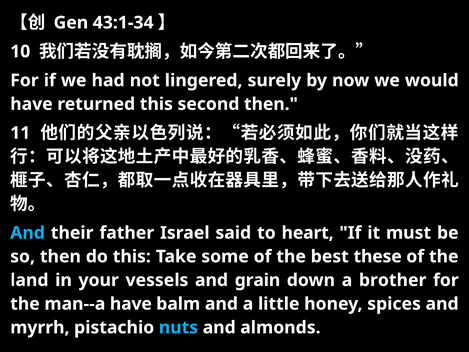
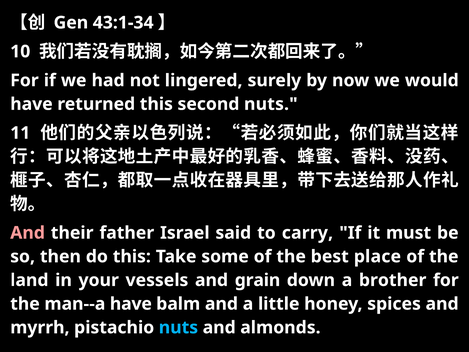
second then: then -> nuts (271, 104)
And colour: light blue -> pink (28, 233)
heart: heart -> carry (307, 233)
these: these -> place (377, 256)
